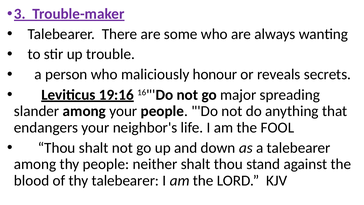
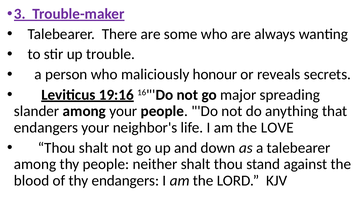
FOOL: FOOL -> LOVE (277, 127)
thy talebearer: talebearer -> endangers (125, 180)
